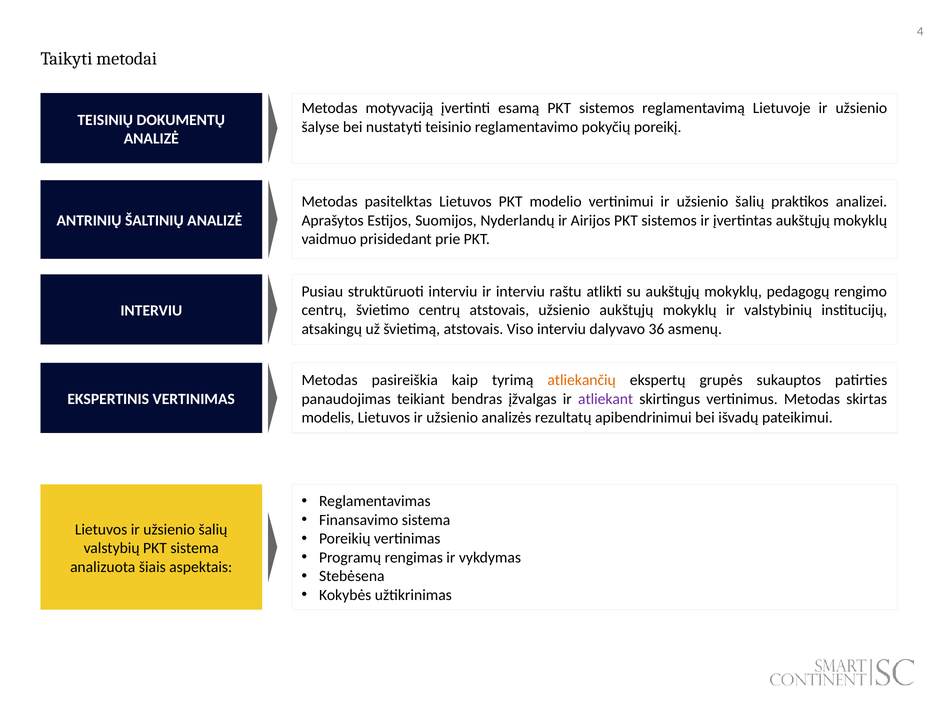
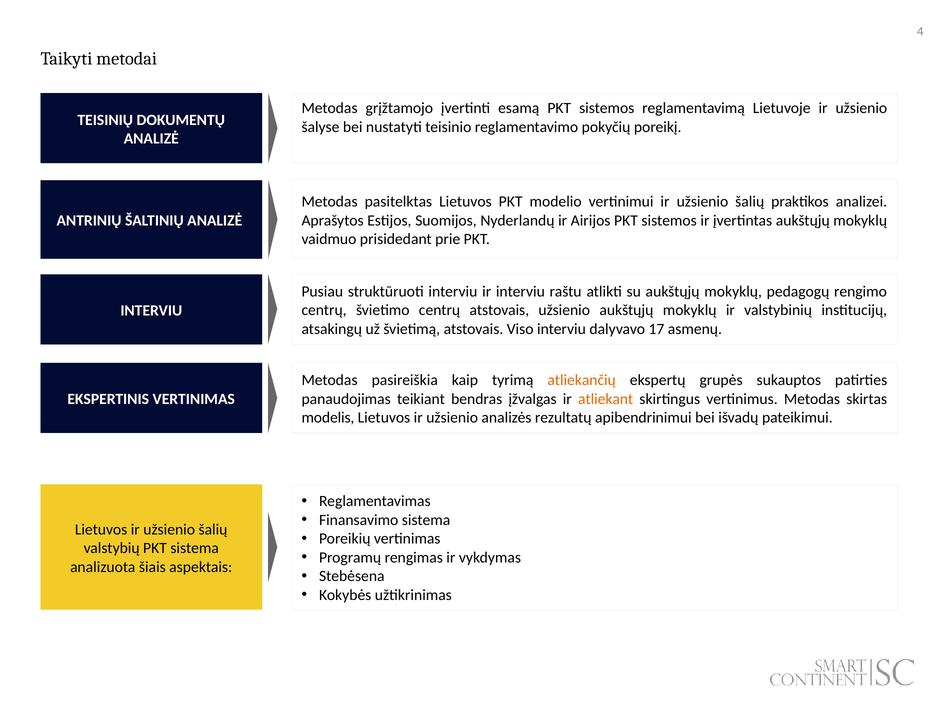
motyvaciją: motyvaciją -> grįžtamojo (399, 108)
36: 36 -> 17 (656, 329)
atliekant colour: purple -> orange (606, 399)
